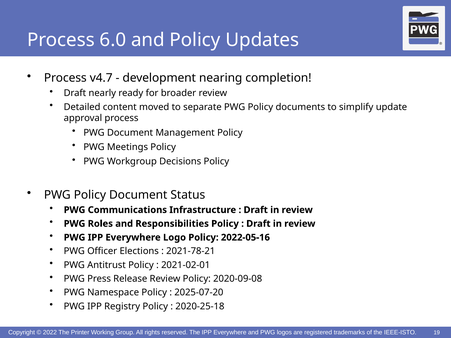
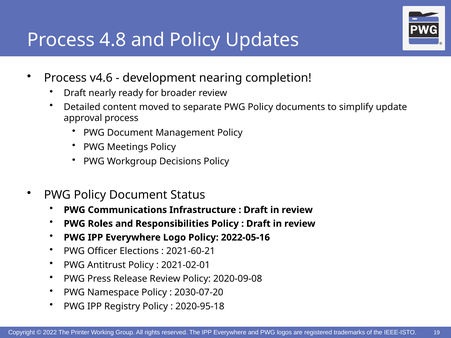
6.0: 6.0 -> 4.8 (113, 40)
v4.7: v4.7 -> v4.6 (101, 78)
2021-78-21: 2021-78-21 -> 2021-60-21 (191, 251)
2025-07-20: 2025-07-20 -> 2030-07-20 (199, 293)
2020-25-18: 2020-25-18 -> 2020-95-18 (200, 307)
